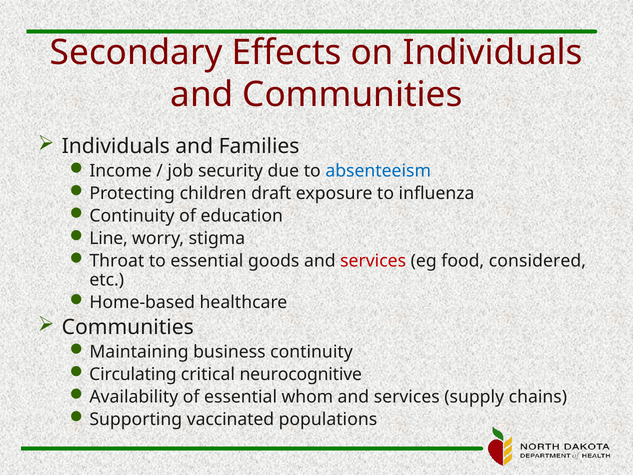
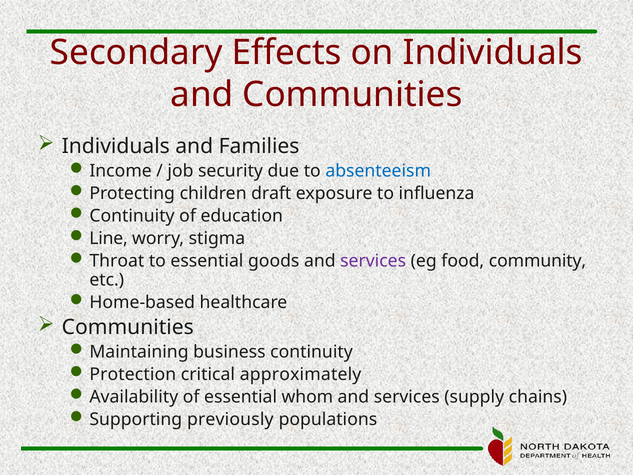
services colour: red -> purple (373, 261)
considered: considered -> community (538, 261)
Circulating: Circulating -> Protection (133, 374)
neurocognitive: neurocognitive -> approximately (301, 374)
vaccinated: vaccinated -> previously (230, 419)
